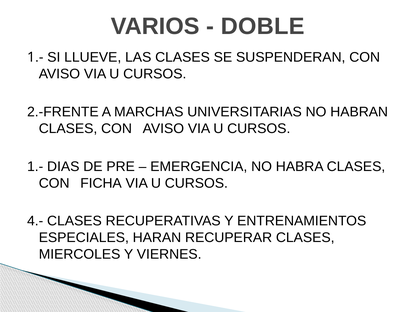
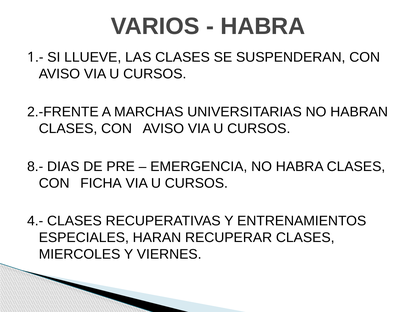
DOBLE: DOBLE -> HABRA (263, 26)
1.-: 1.- -> 8.- (35, 166)
